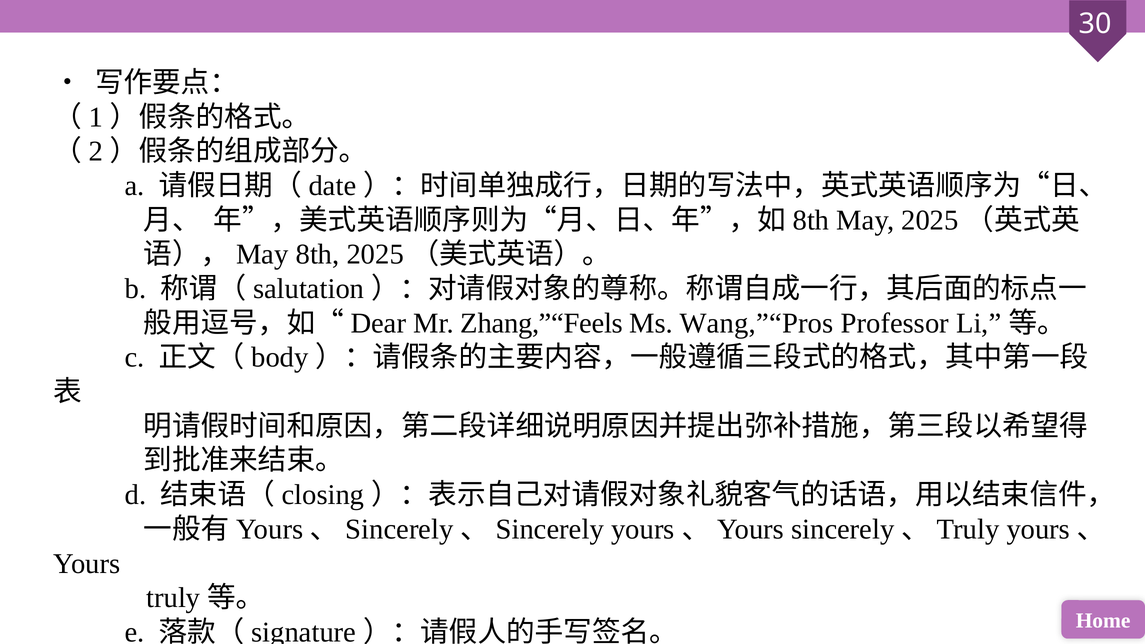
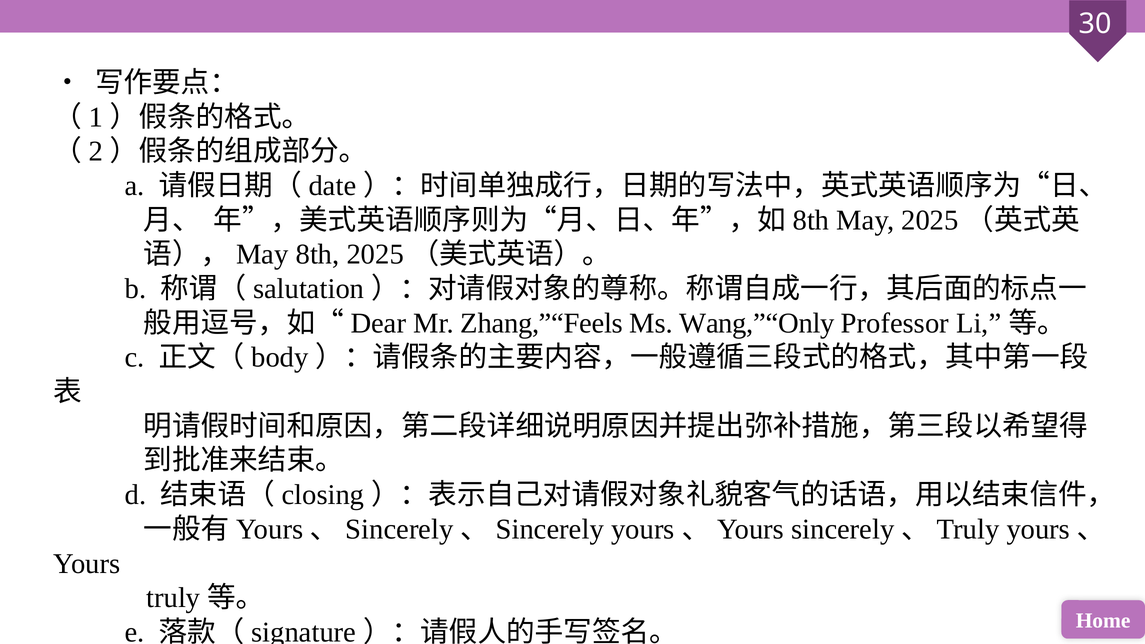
Wang,”“Pros: Wang,”“Pros -> Wang,”“Only (757, 323)
